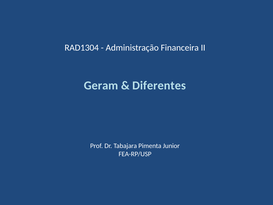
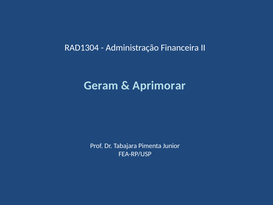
Diferentes: Diferentes -> Aprimorar (159, 85)
